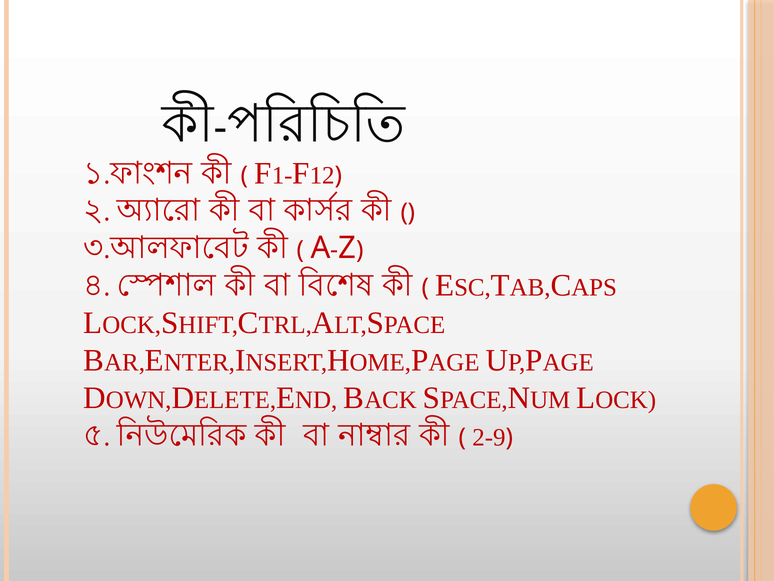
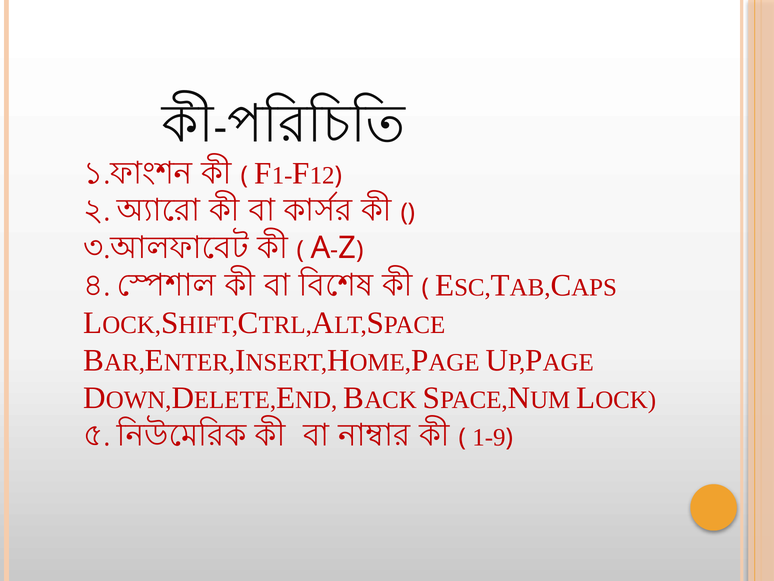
2-9: 2-9 -> 1-9 (489, 437)
